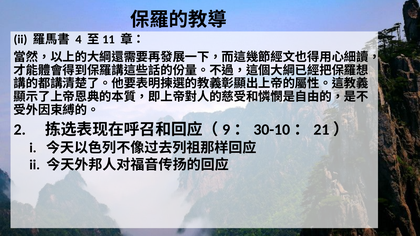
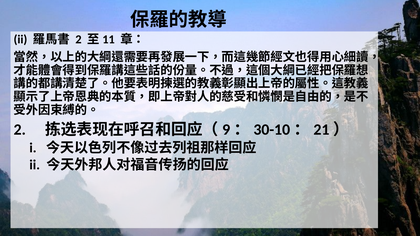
4: 4 -> 2 (78, 40)
